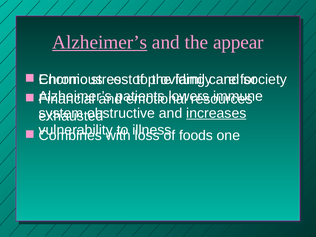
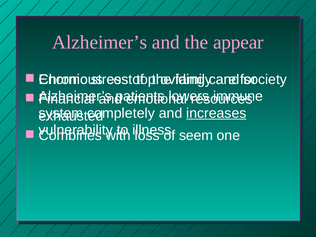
Alzheimer’s underline: present -> none (100, 42)
obstructive: obstructive -> completely (121, 113)
foods: foods -> seem (196, 136)
